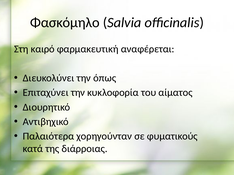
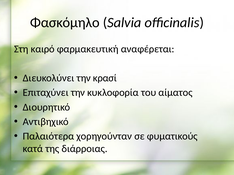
όπως: όπως -> κρασί (105, 78)
